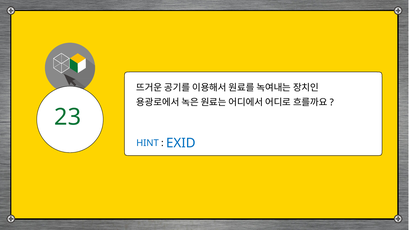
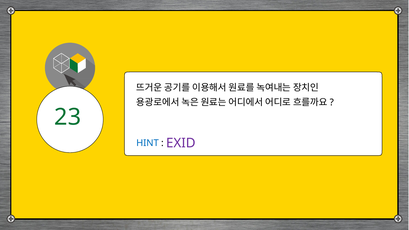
EXID colour: blue -> purple (181, 143)
